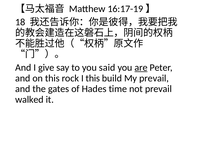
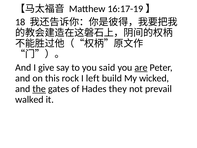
I this: this -> left (93, 78)
My prevail: prevail -> wicked (154, 78)
the underline: none -> present (39, 89)
time: time -> they (118, 89)
